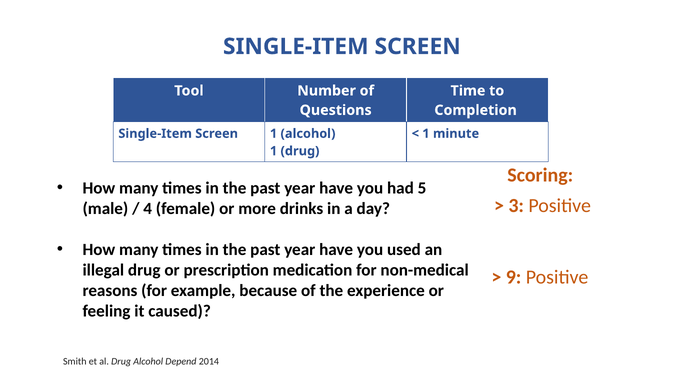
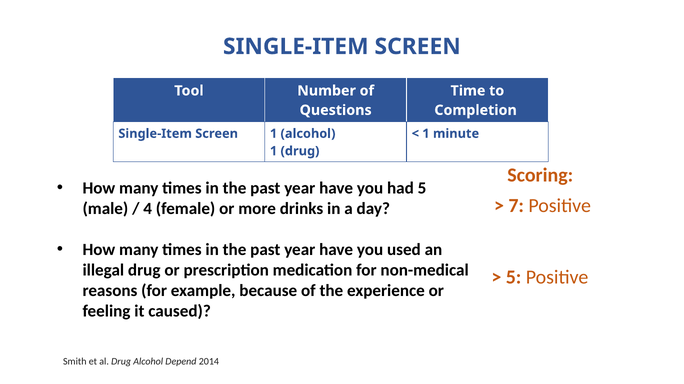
3: 3 -> 7 (516, 206)
9: 9 -> 5 (514, 278)
